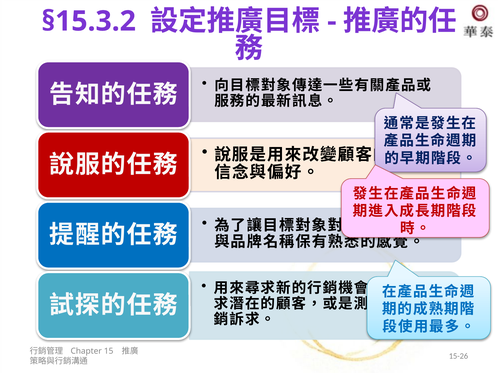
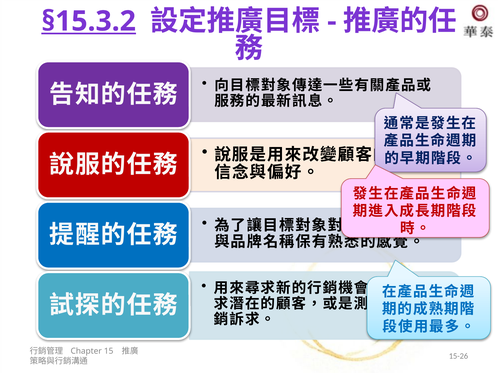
§15.3.2 underline: none -> present (89, 21)
